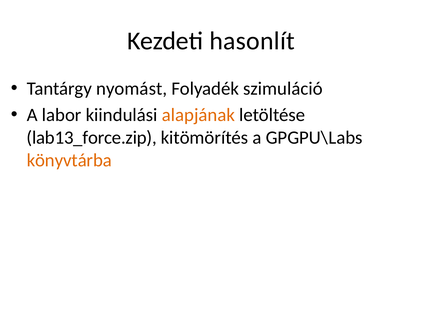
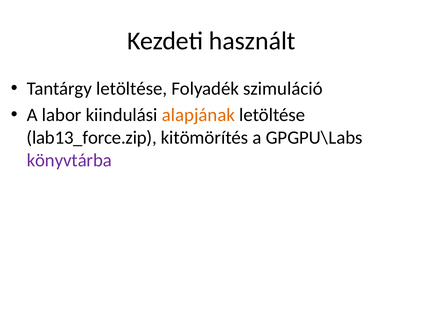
hasonlít: hasonlít -> használt (252, 41)
Tantárgy nyomást: nyomást -> letöltése (132, 89)
könyvtárba colour: orange -> purple (69, 160)
